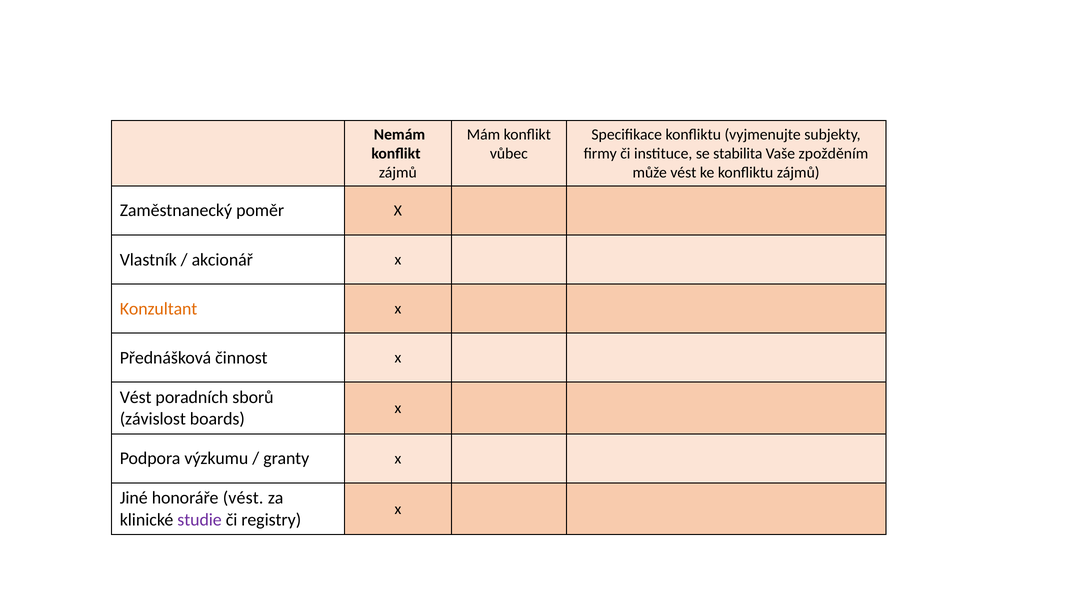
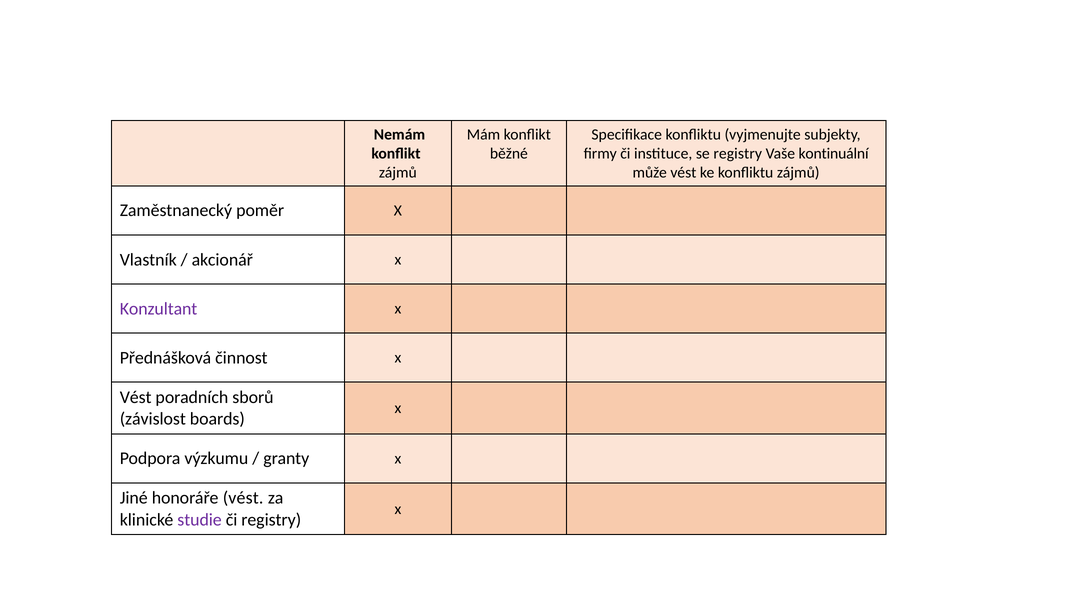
vůbec: vůbec -> běžné (509, 154)
se stabilita: stabilita -> registry (738, 154)
zpožděním: zpožděním -> kontinuální (834, 154)
Konzultant colour: orange -> purple (159, 309)
